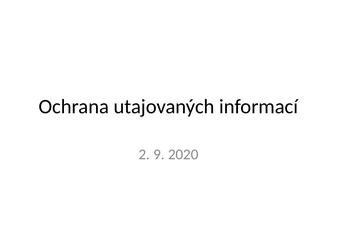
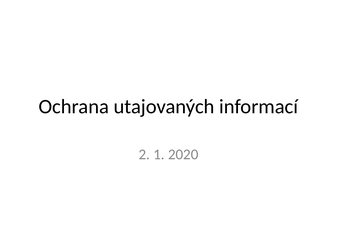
9: 9 -> 1 (159, 155)
